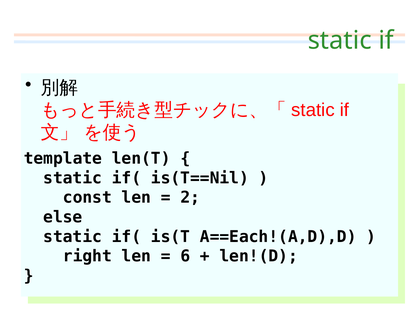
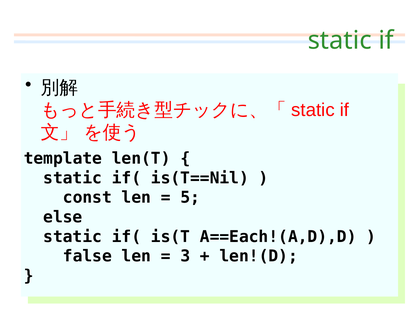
2: 2 -> 5 (190, 198)
right: right -> false (87, 256)
6: 6 -> 3 (185, 256)
